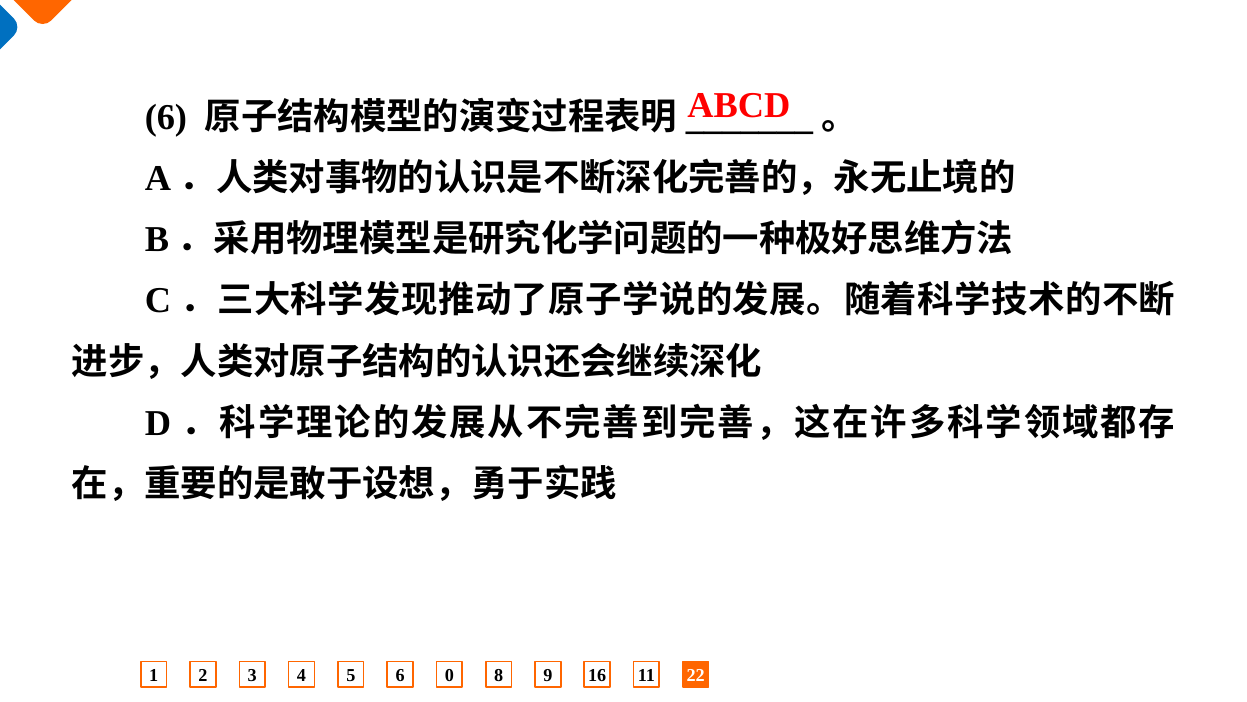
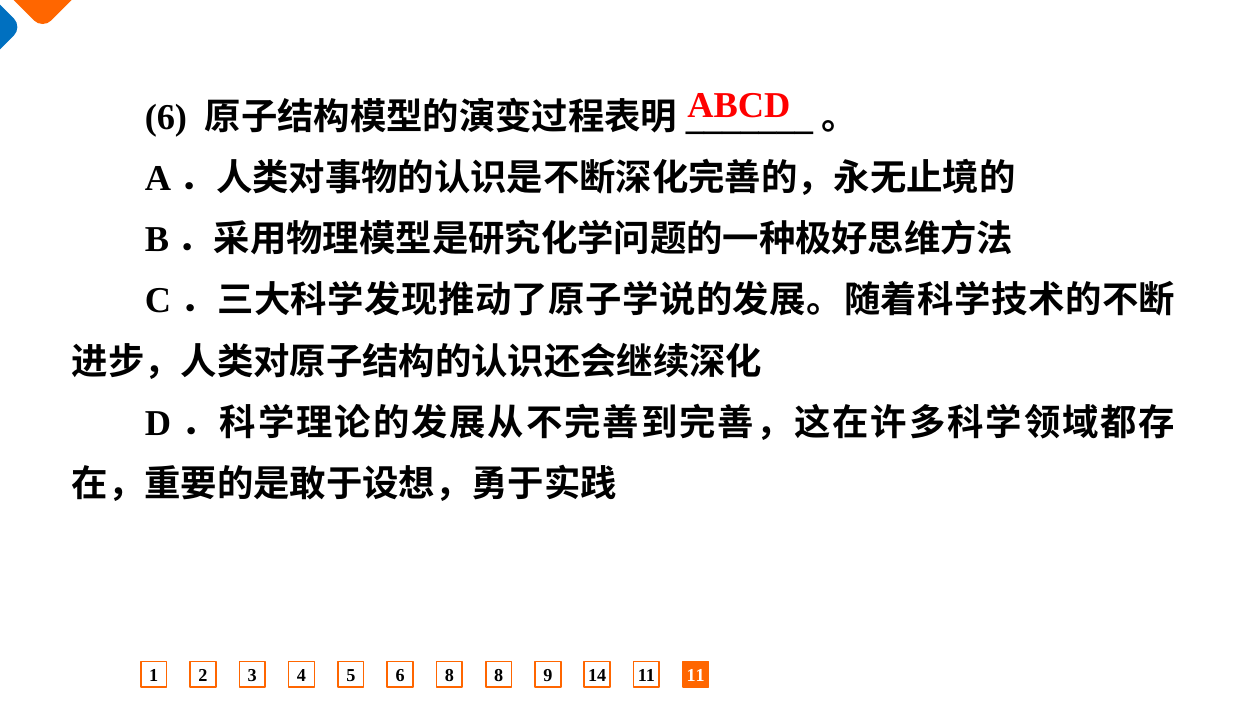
6 0: 0 -> 8 (449, 675)
16: 16 -> 14 (597, 675)
11 22: 22 -> 11 (696, 675)
